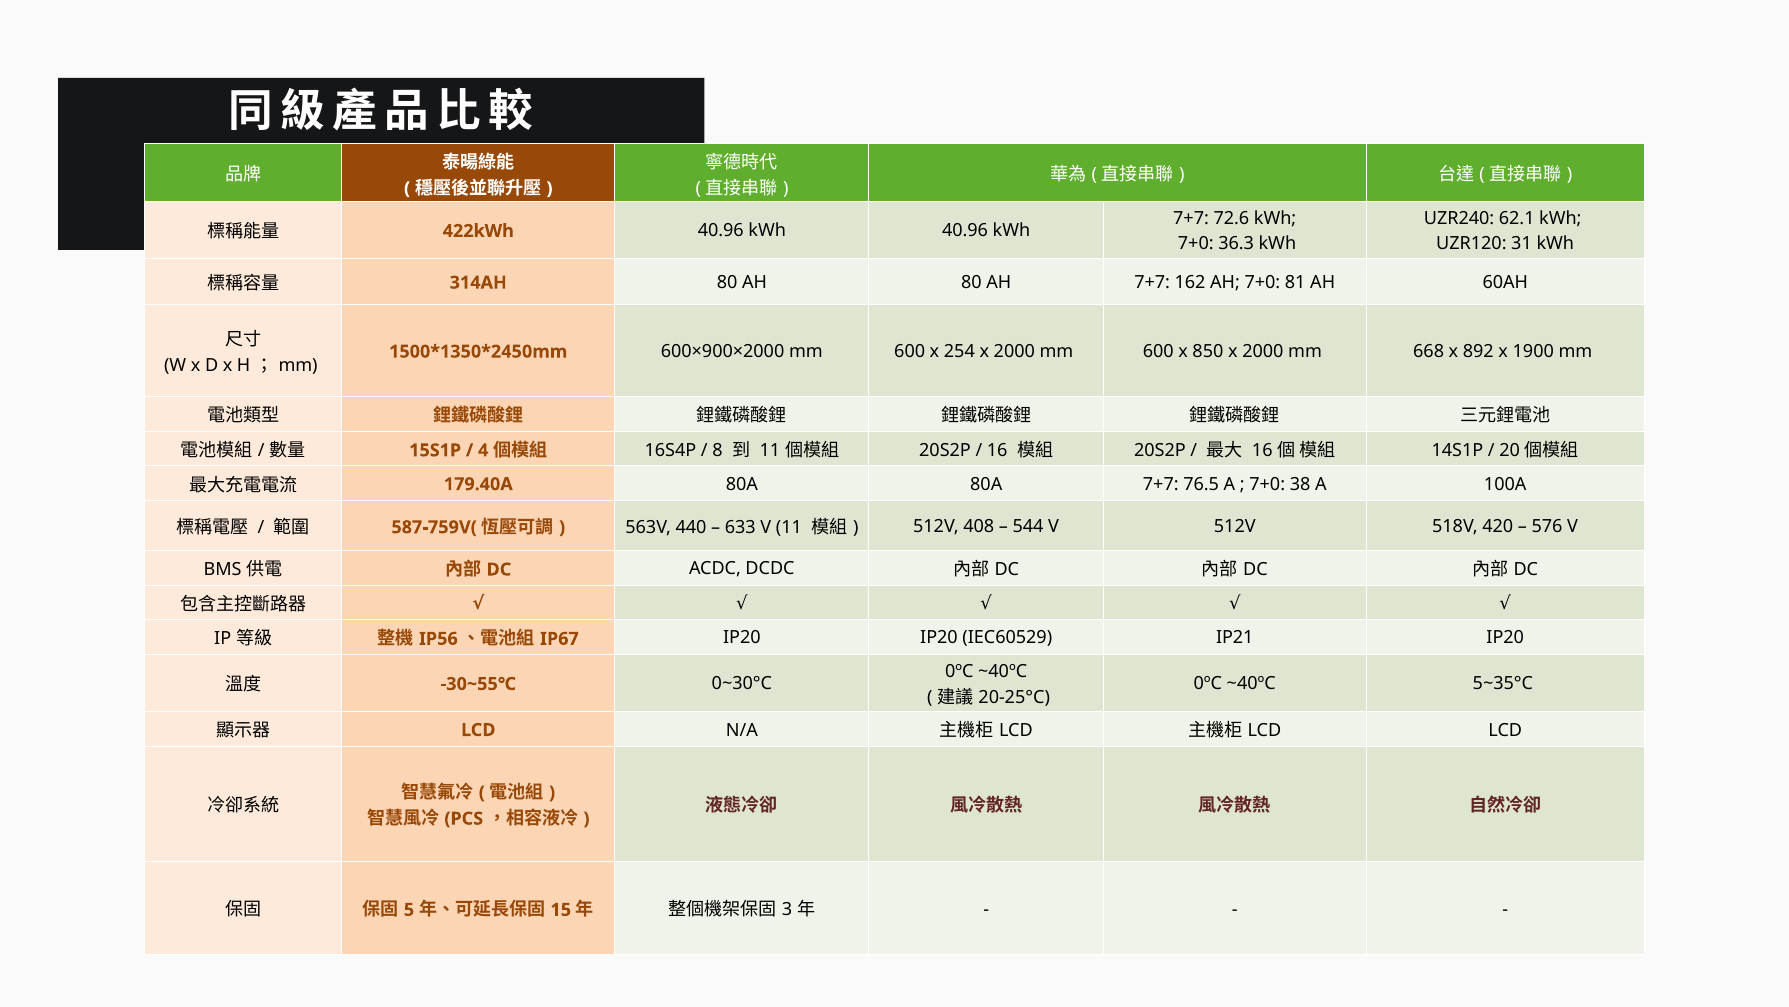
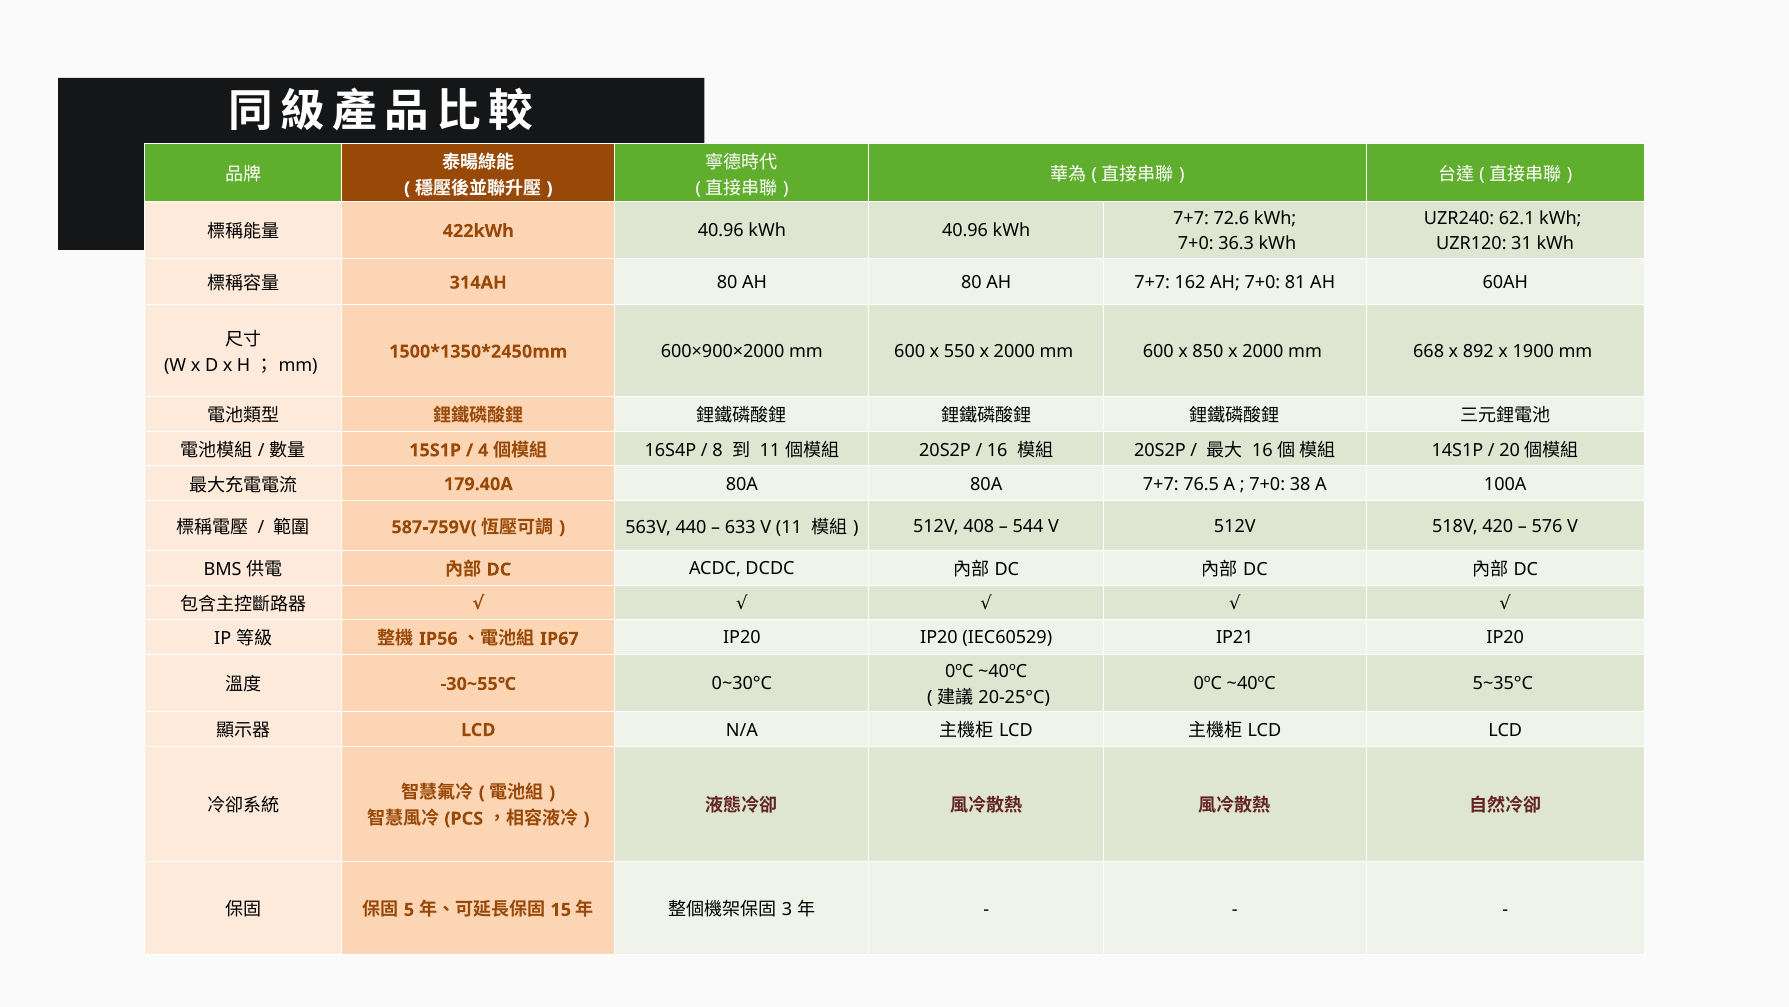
254: 254 -> 550 (959, 351)
